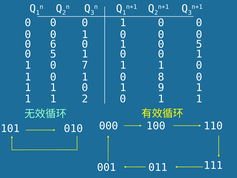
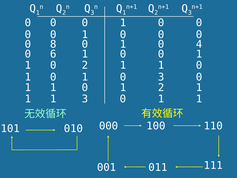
6: 6 -> 8 (53, 44)
1 0 5: 5 -> 4 (199, 44)
5: 5 -> 6 (53, 54)
0 7: 7 -> 2 (85, 65)
0 8: 8 -> 3 (161, 77)
1 9: 9 -> 2 (161, 88)
1 2: 2 -> 3 (85, 99)
